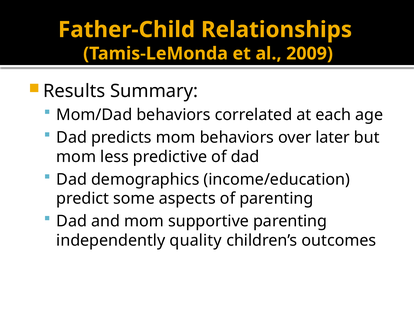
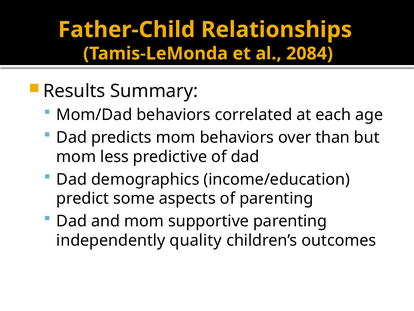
2009: 2009 -> 2084 (310, 53)
later: later -> than (333, 137)
